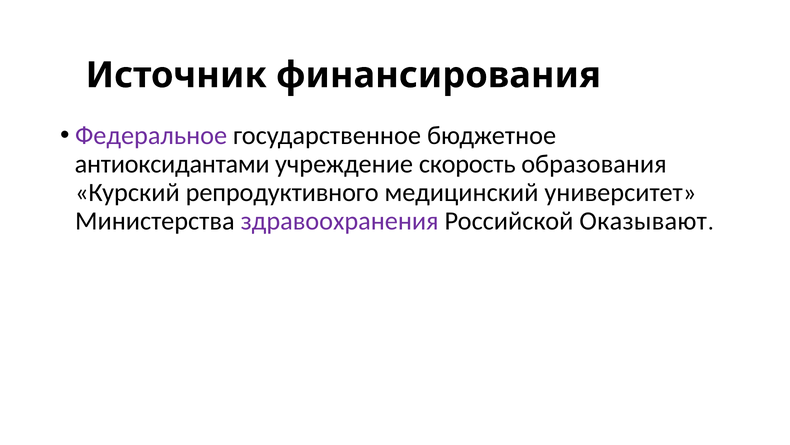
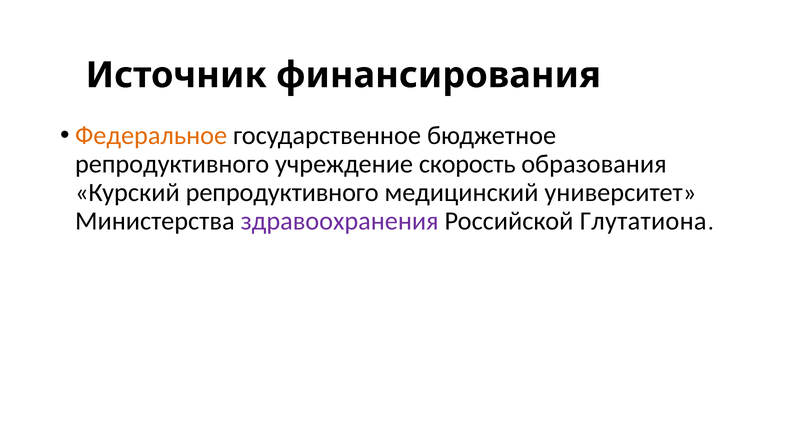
Федеральное colour: purple -> orange (151, 135)
антиоксидантами: антиоксидантами -> репродуктивного (172, 164)
Оказывают: Оказывают -> Глутатиона (643, 221)
